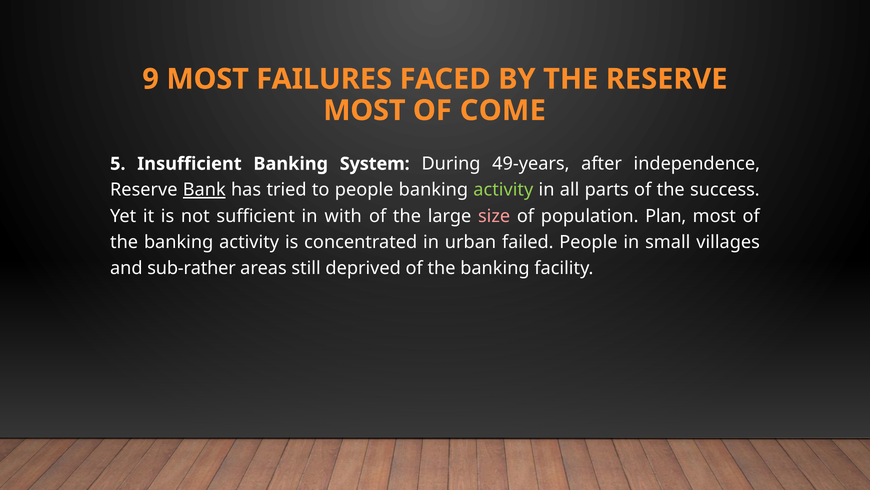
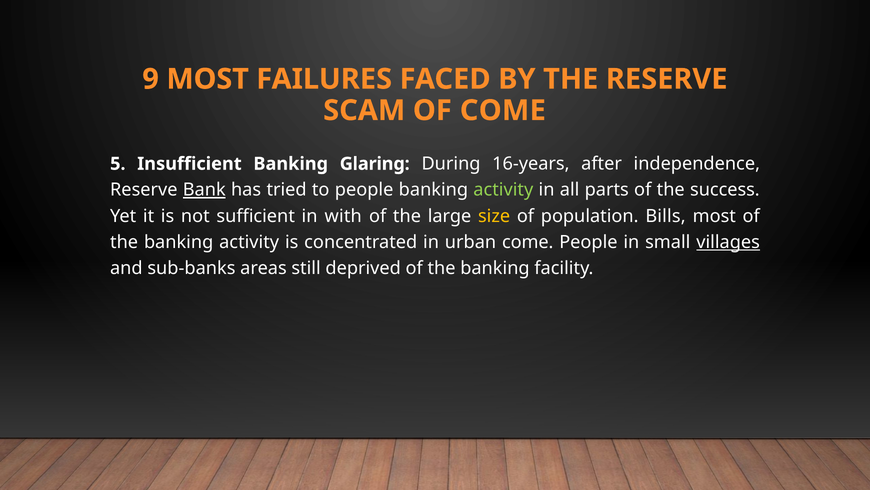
MOST: MOST -> SCAM (364, 110)
System: System -> Glaring (375, 164)
49-years: 49-years -> 16-years (531, 164)
size colour: pink -> yellow (494, 216)
Plan: Plan -> Bills (666, 216)
urban failed: failed -> come (528, 242)
villages underline: none -> present (728, 242)
sub-rather: sub-rather -> sub-banks (191, 268)
